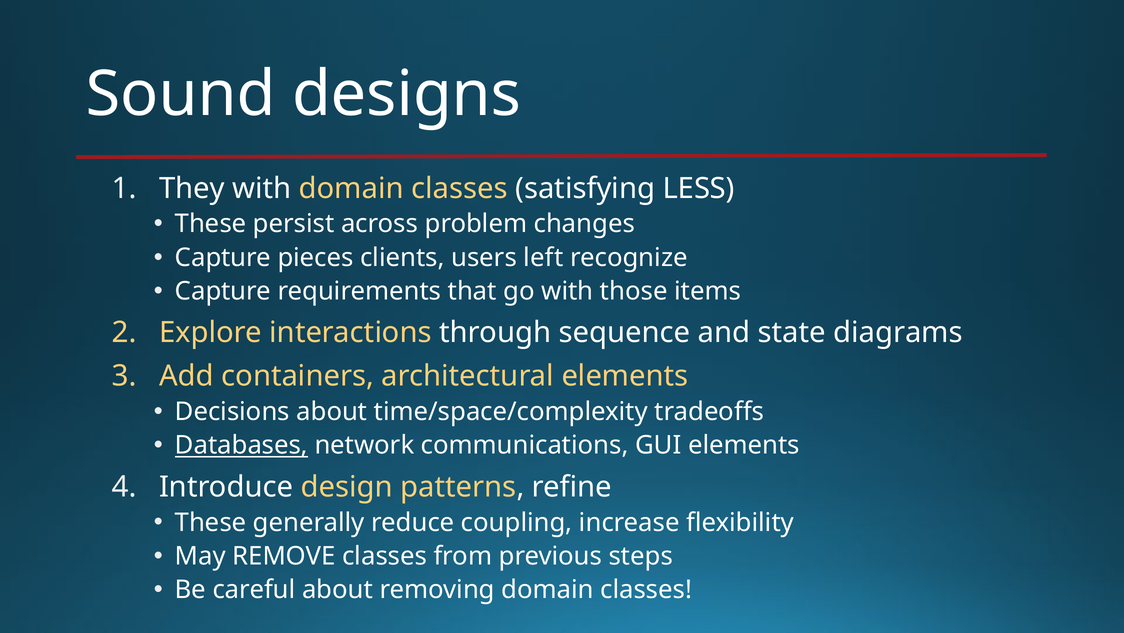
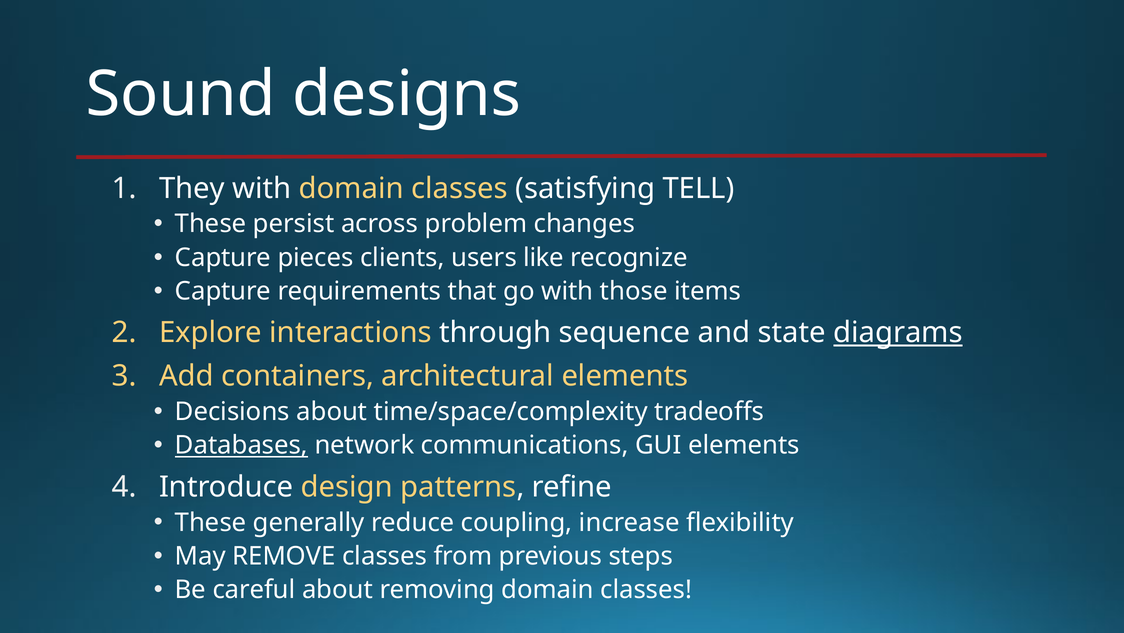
LESS: LESS -> TELL (699, 188)
left: left -> like (544, 257)
diagrams underline: none -> present (898, 332)
